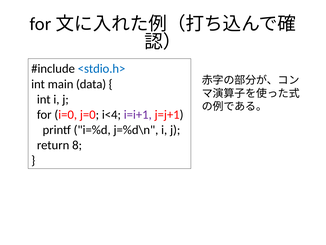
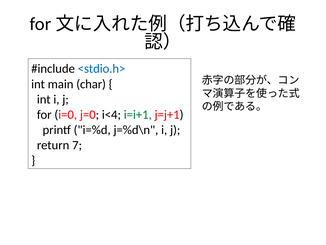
data: data -> char (91, 84)
i=i+1 colour: purple -> green (138, 114)
8: 8 -> 7 (77, 145)
